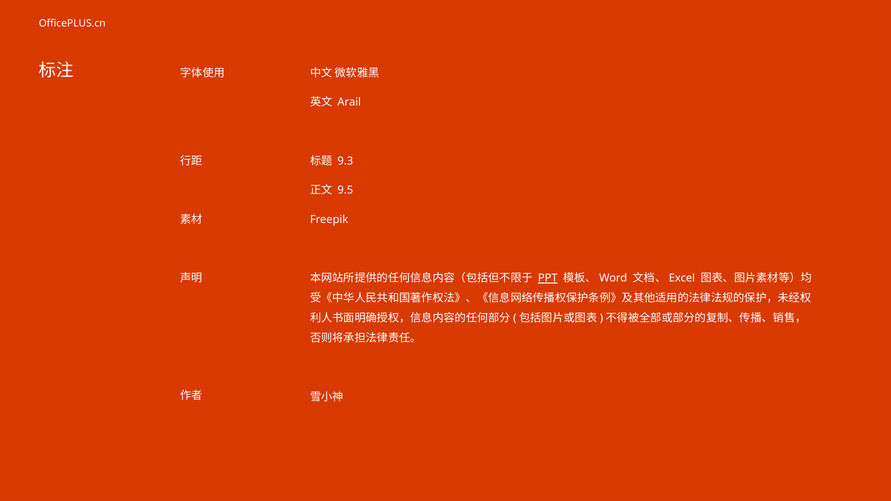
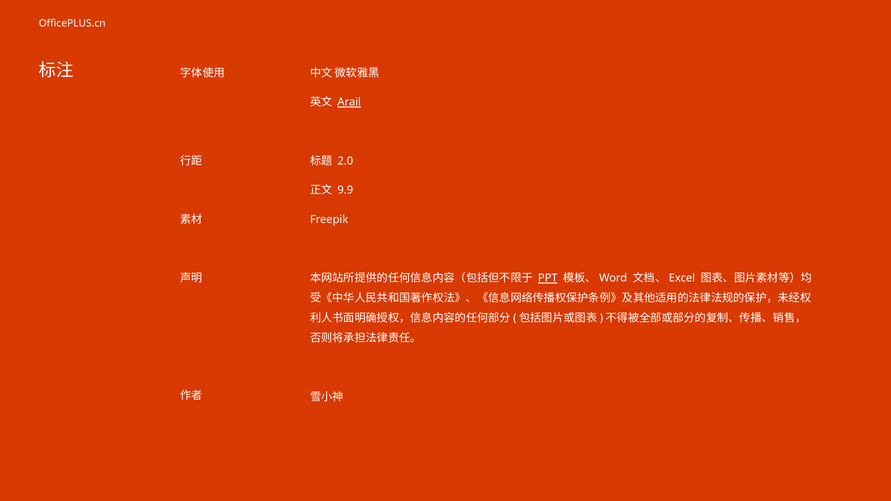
Arail underline: none -> present (349, 102)
9.3: 9.3 -> 2.0 (345, 161)
9.5: 9.5 -> 9.9 (345, 190)
